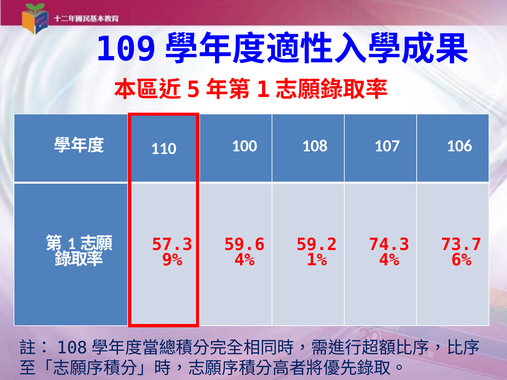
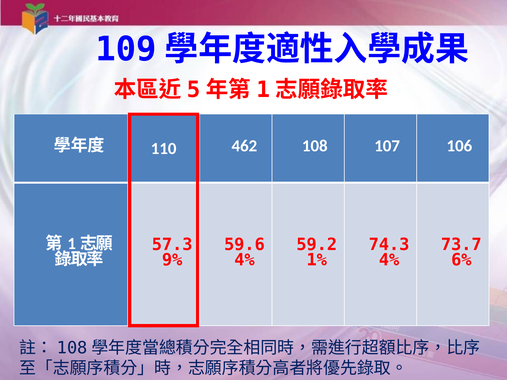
100: 100 -> 462 (244, 146)
